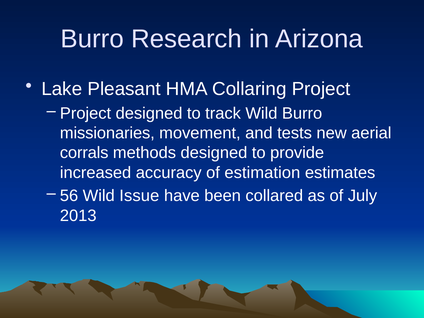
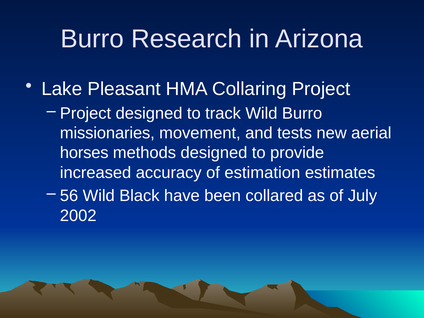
corrals: corrals -> horses (84, 153)
Issue: Issue -> Black (139, 196)
2013: 2013 -> 2002 (78, 216)
